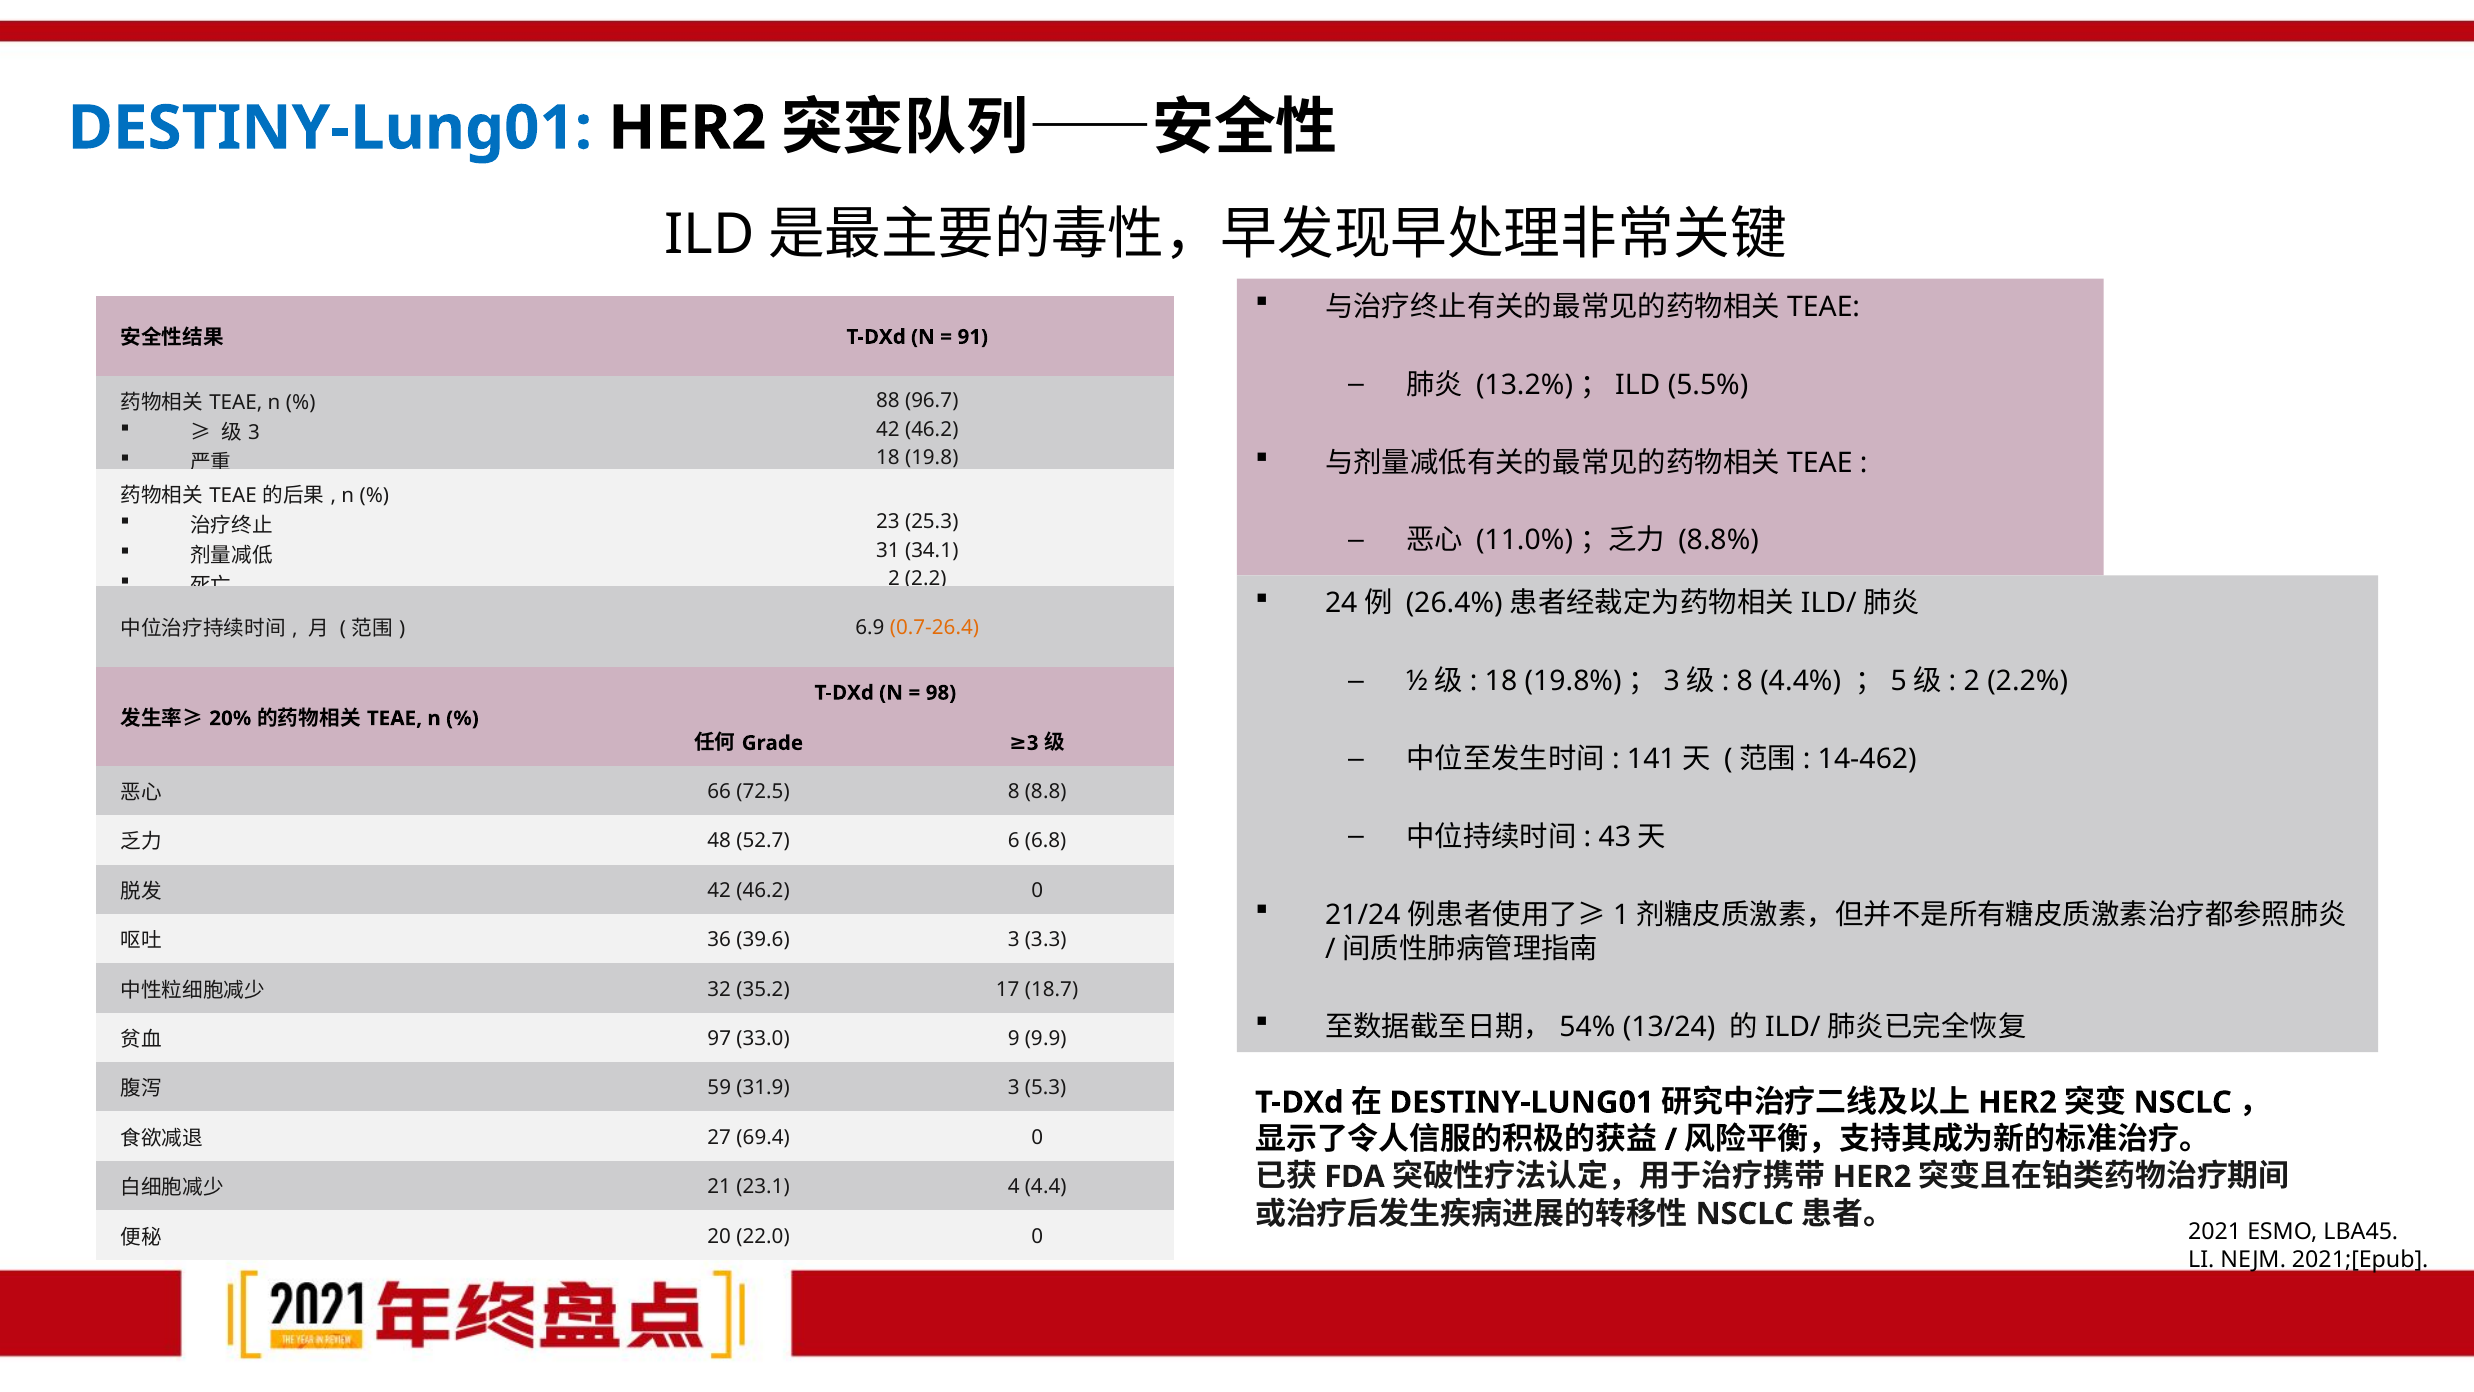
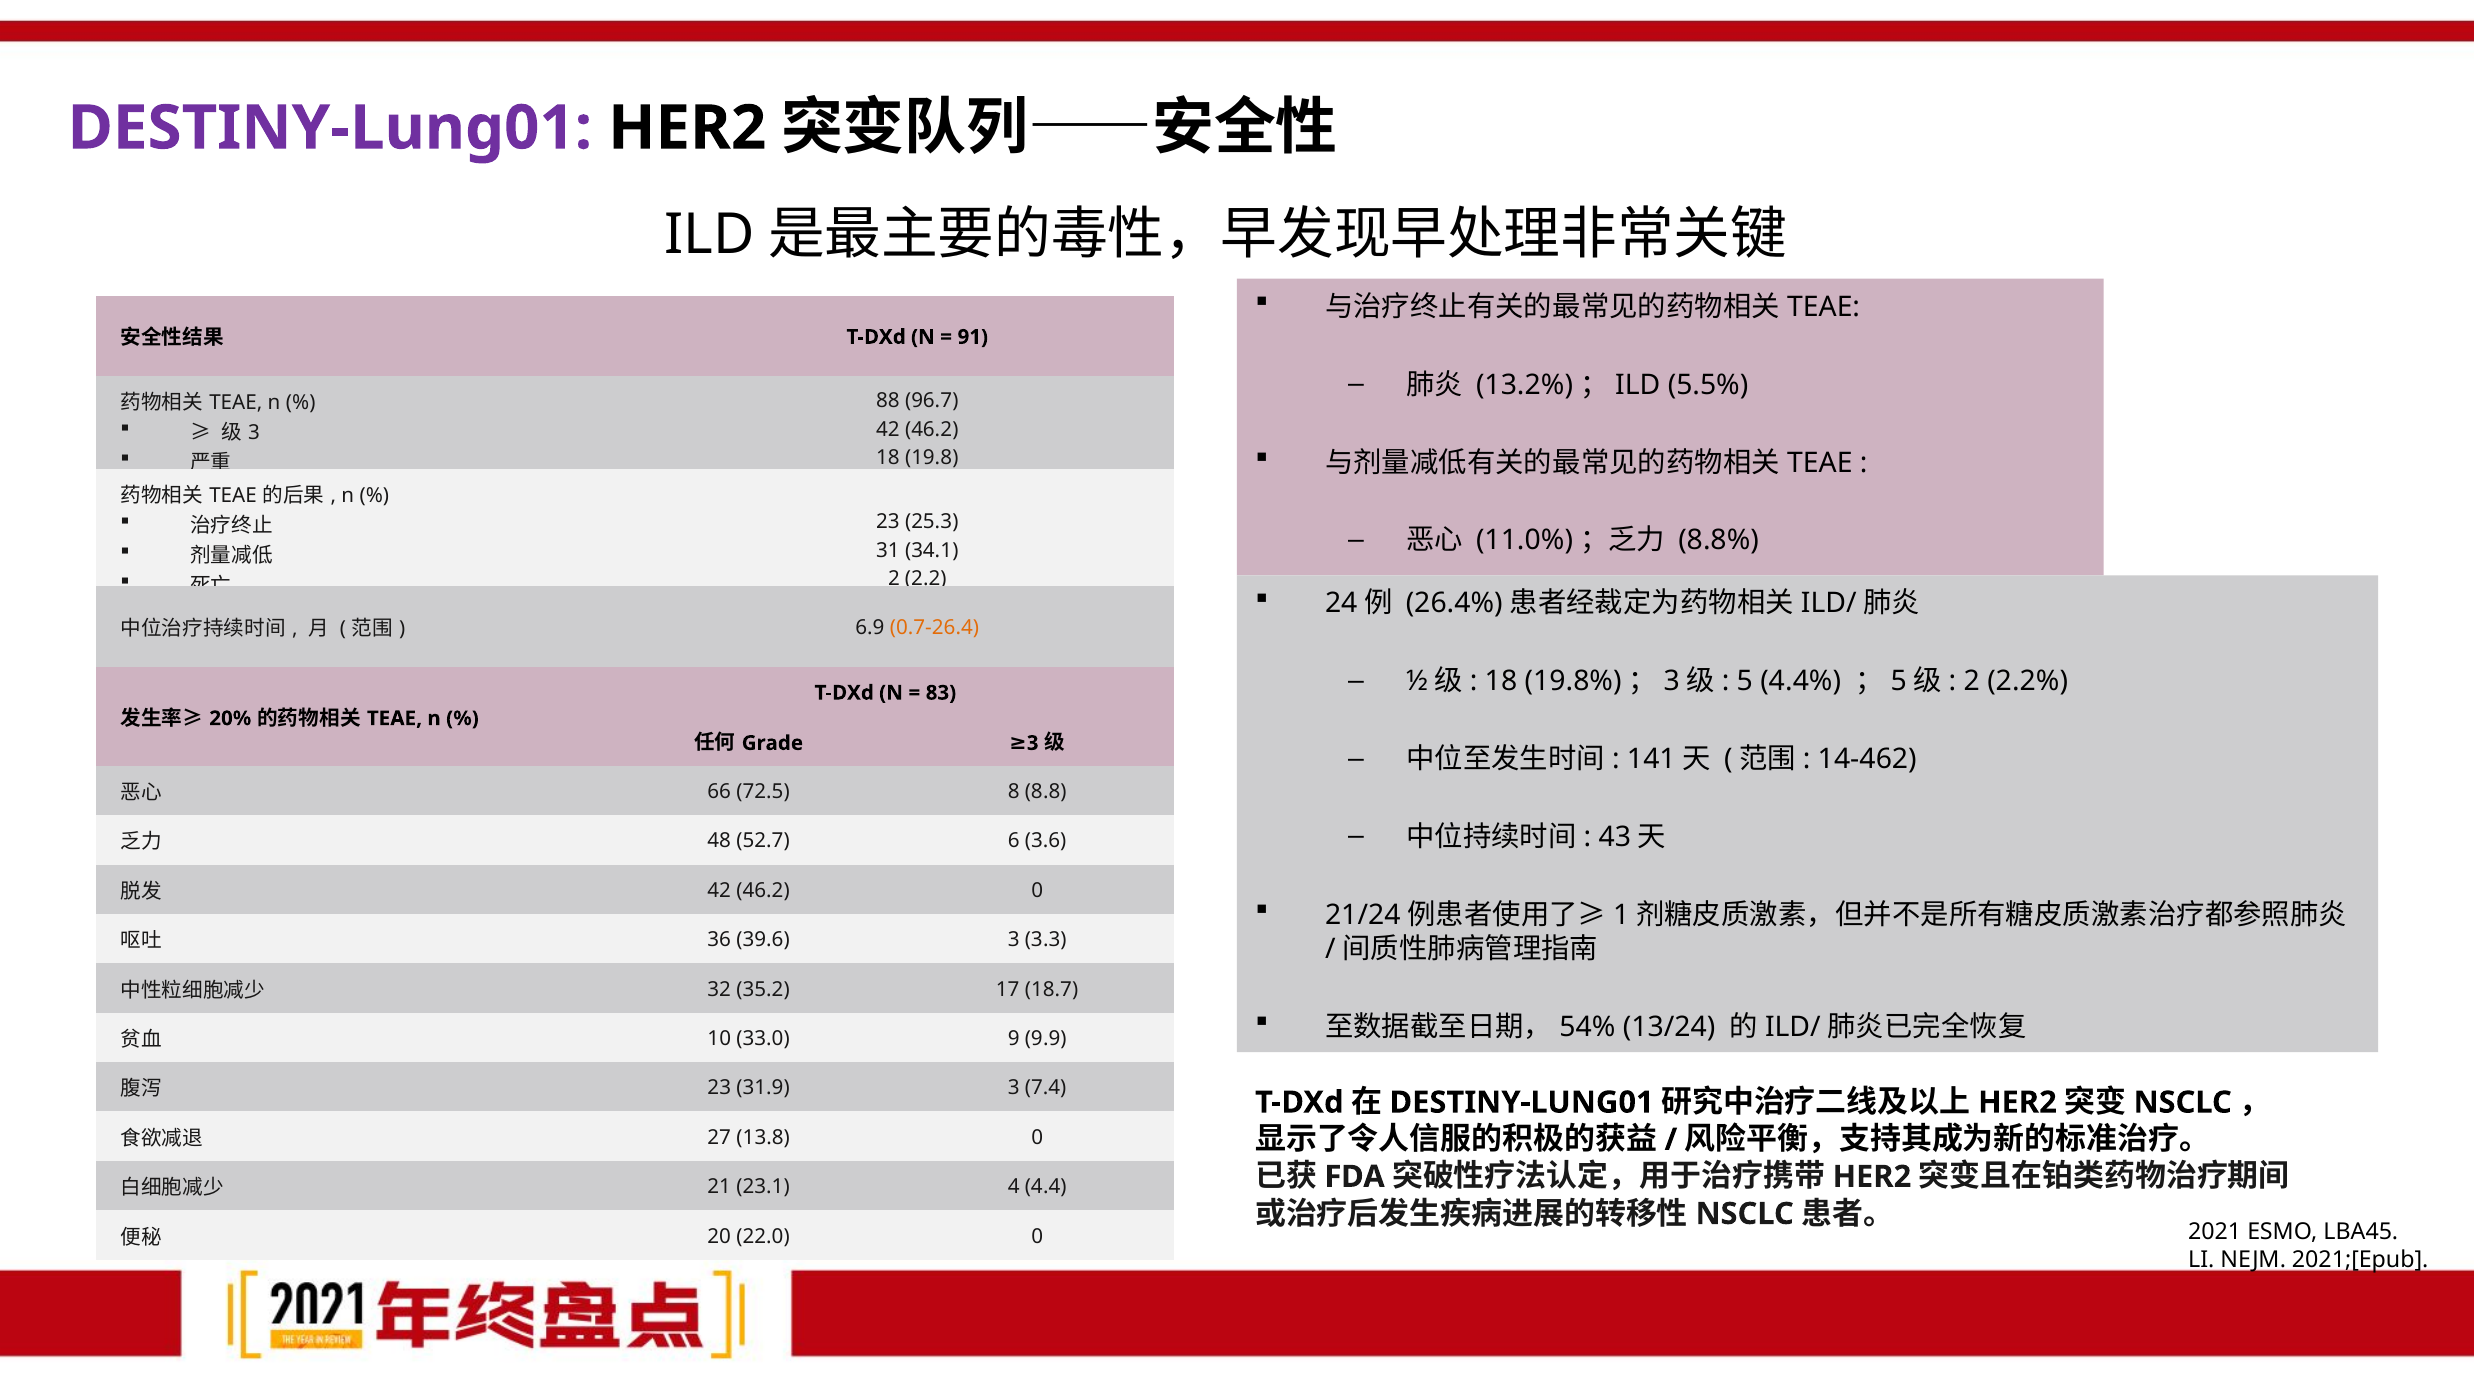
DESTINY-Lung01 colour: blue -> purple (330, 128)
8: 8 -> 5 (1745, 681)
98: 98 -> 83 (941, 693)
6.8: 6.8 -> 3.6 (1046, 841)
97: 97 -> 10 (719, 1038)
59: 59 -> 23 (719, 1088)
5.3: 5.3 -> 7.4 (1046, 1088)
69.4: 69.4 -> 13.8 (763, 1137)
